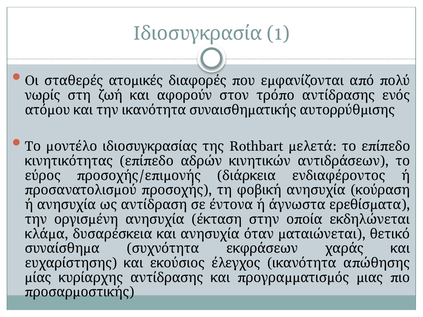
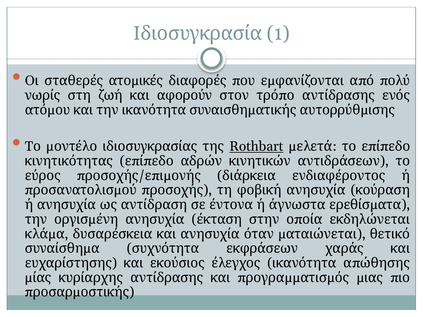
Rothbart underline: none -> present (256, 147)
